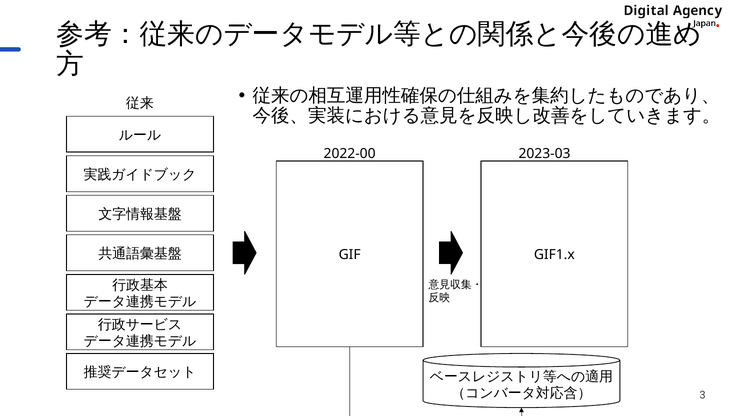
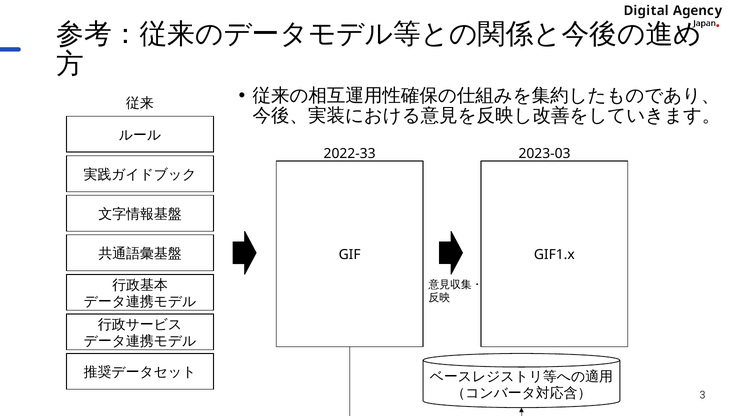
2022-00: 2022-00 -> 2022-33 (350, 154)
